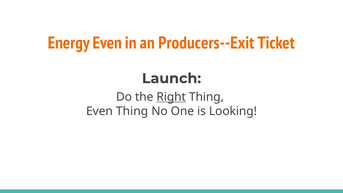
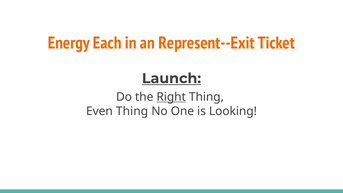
Energy Even: Even -> Each (107, 43)
Producers--Exit: Producers--Exit -> Represent--Exit (206, 43)
Launch underline: none -> present (171, 78)
